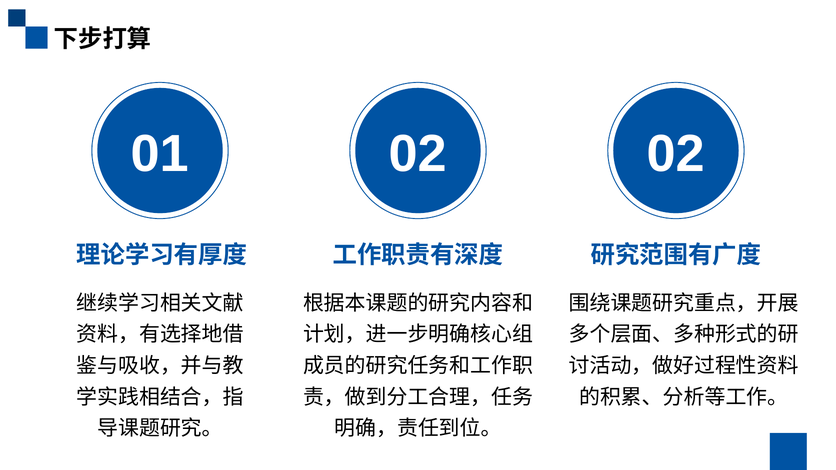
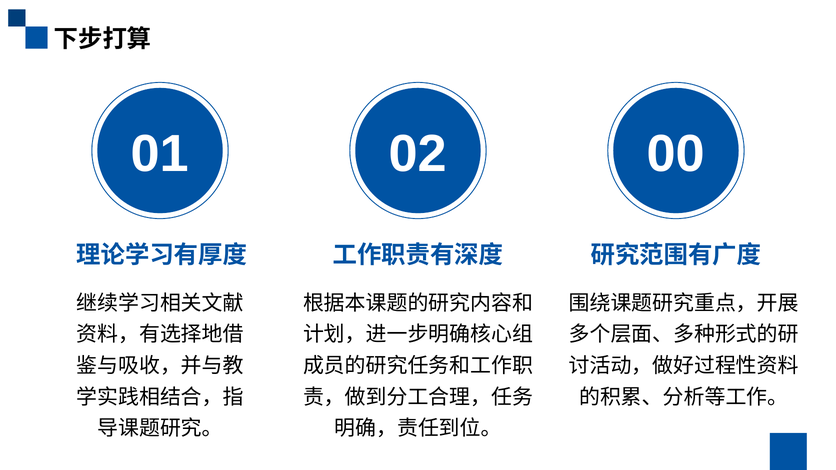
02 02: 02 -> 00 (676, 154)
